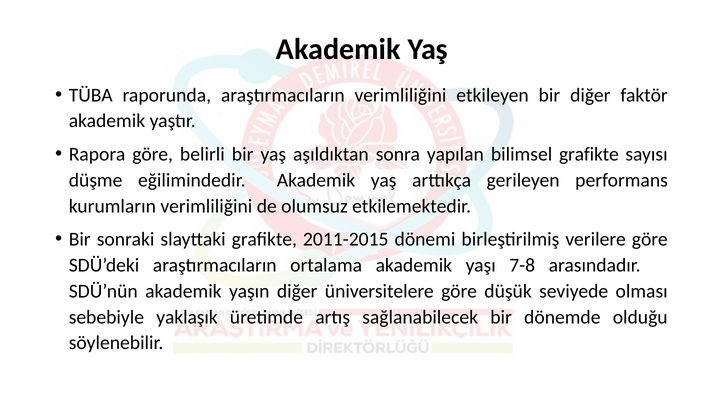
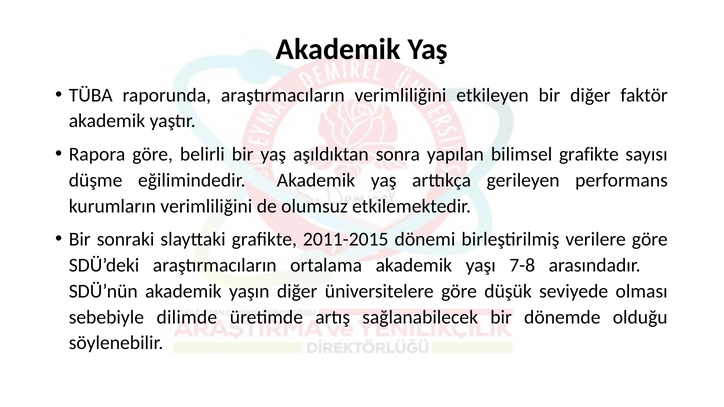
yaklaşık: yaklaşık -> dilimde (187, 317)
